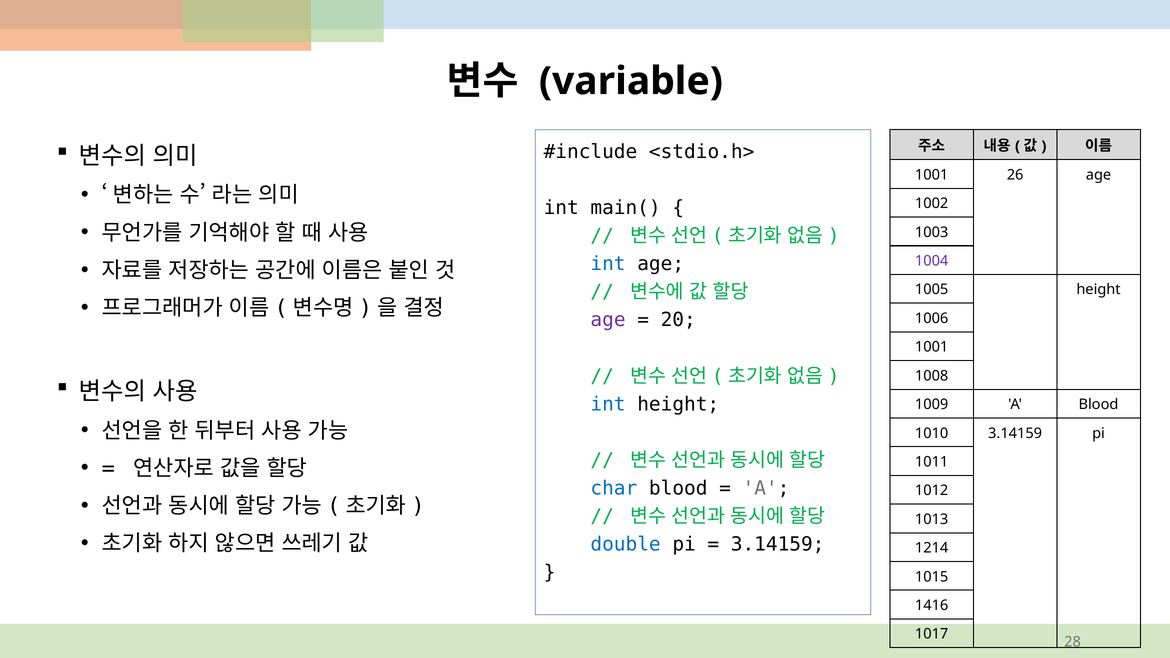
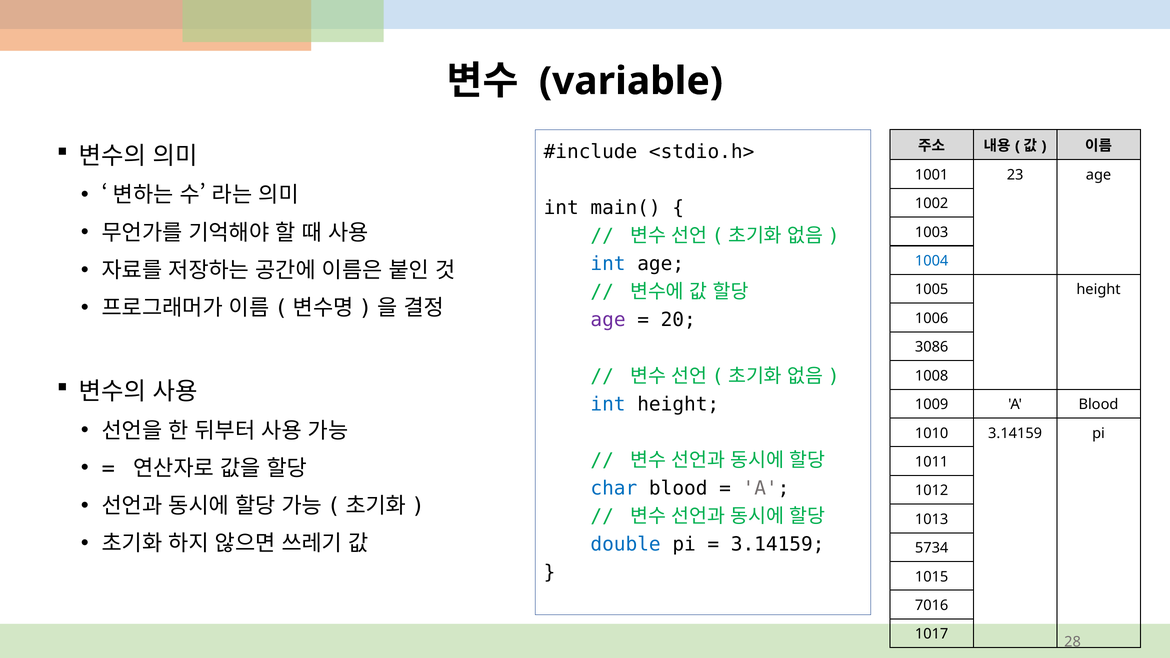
26: 26 -> 23 (1015, 175)
1004 colour: purple -> blue (932, 261)
1001: 1001 -> 3086 (932, 347)
1214: 1214 -> 5734 (932, 548)
1416: 1416 -> 7016 (932, 606)
